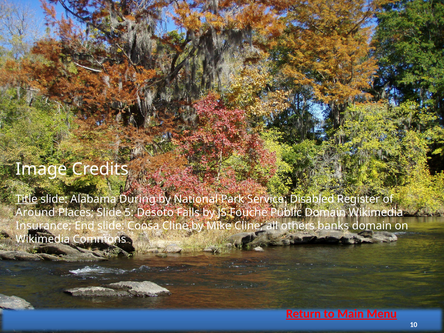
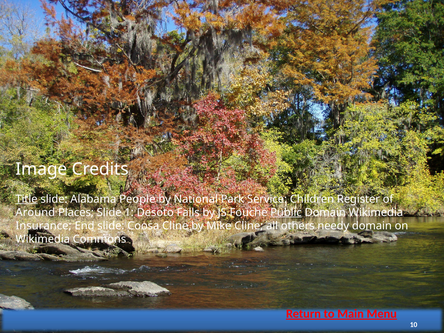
During: During -> People (137, 199)
Disabled: Disabled -> Children (312, 199)
5: 5 -> 1 (129, 212)
Public underline: none -> present (286, 212)
banks: banks -> needy (333, 226)
